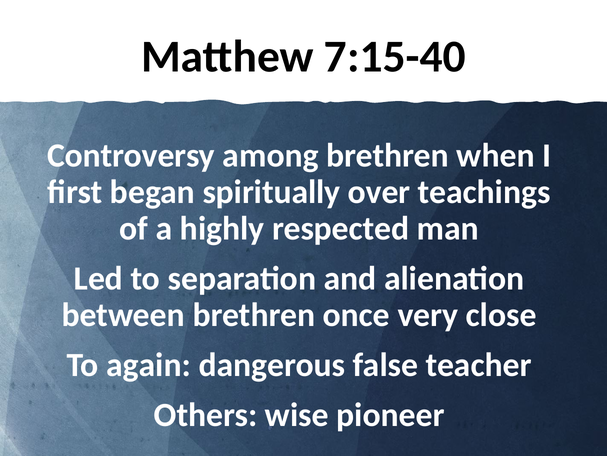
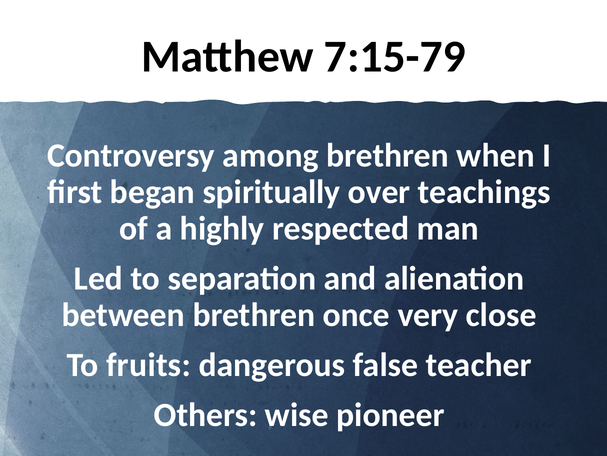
7:15-40: 7:15-40 -> 7:15-79 (395, 57)
again: again -> fruits (148, 364)
